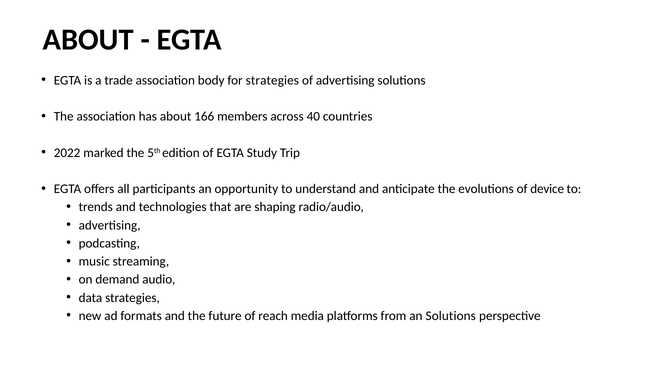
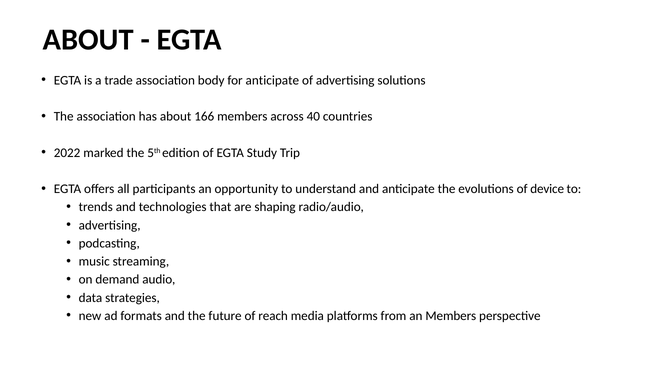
for strategies: strategies -> anticipate (272, 80)
an Solutions: Solutions -> Members (451, 315)
